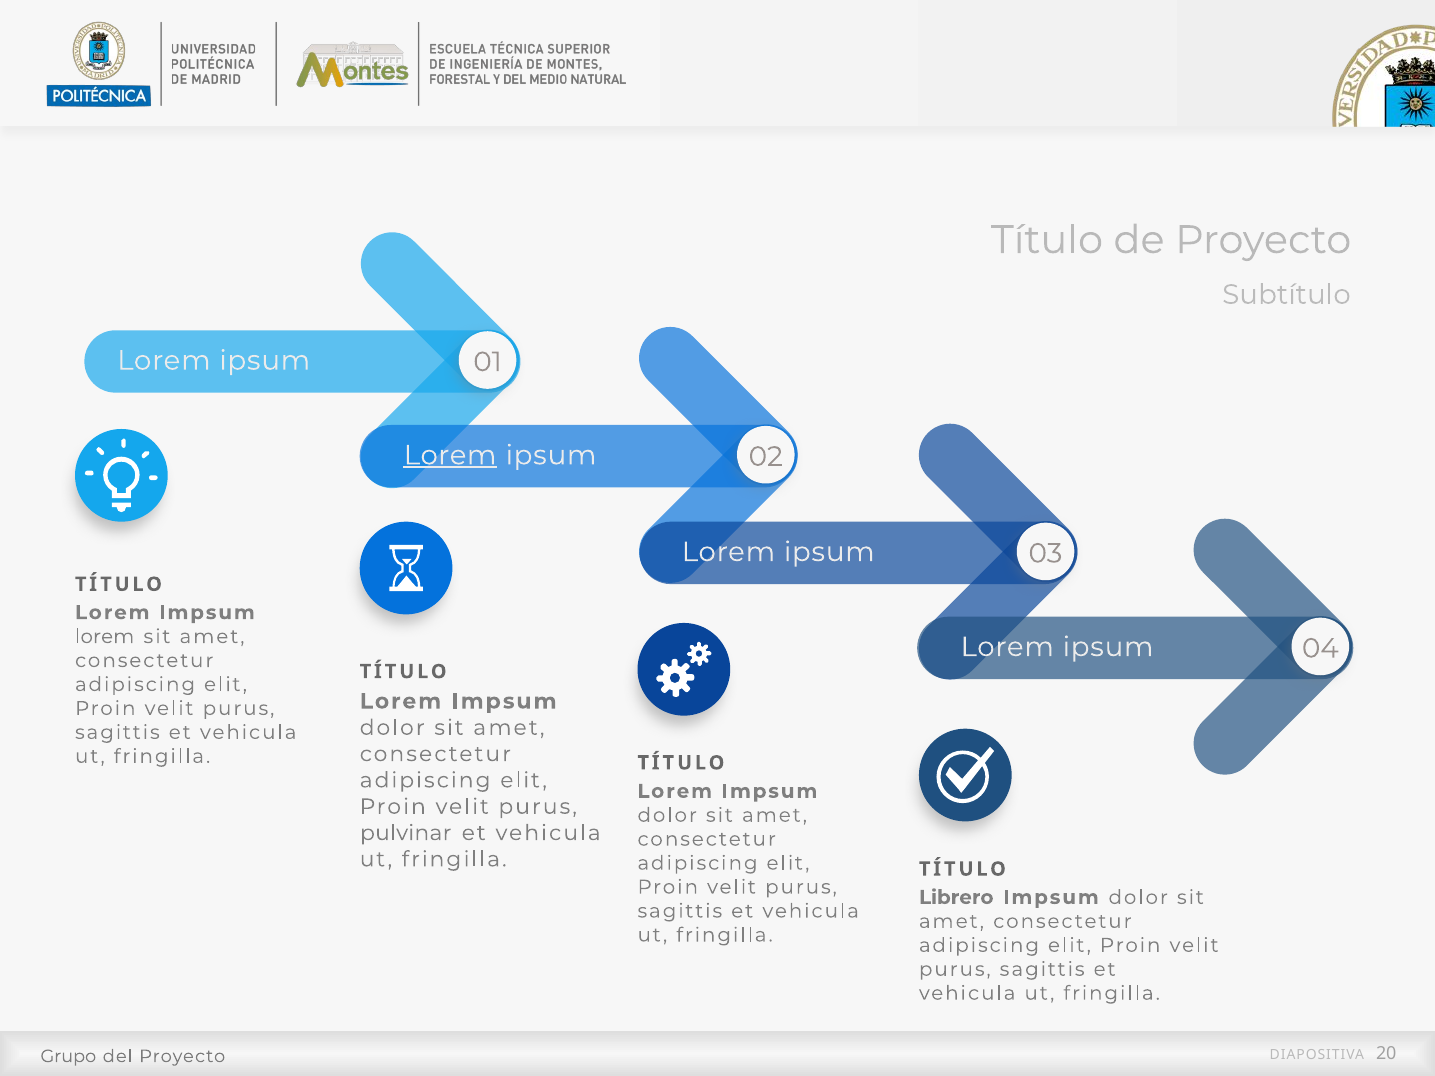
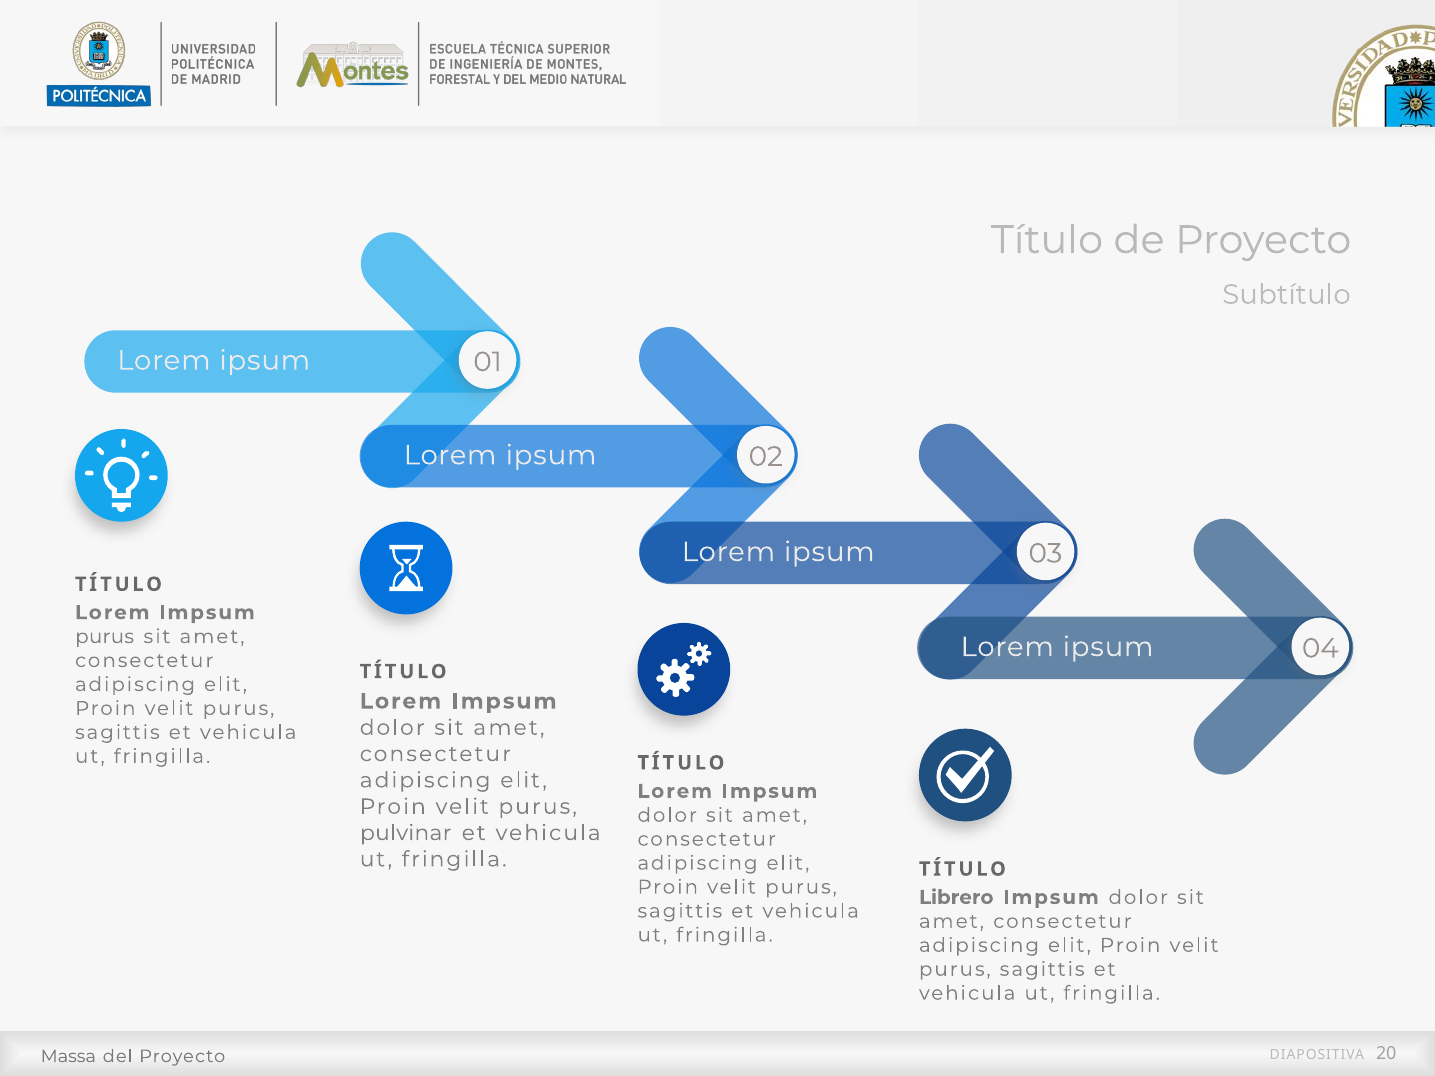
Lorem underline: present -> none (450, 455)
lorem: lorem -> purus (105, 637)
Grupo: Grupo -> Massa (68, 1056)
